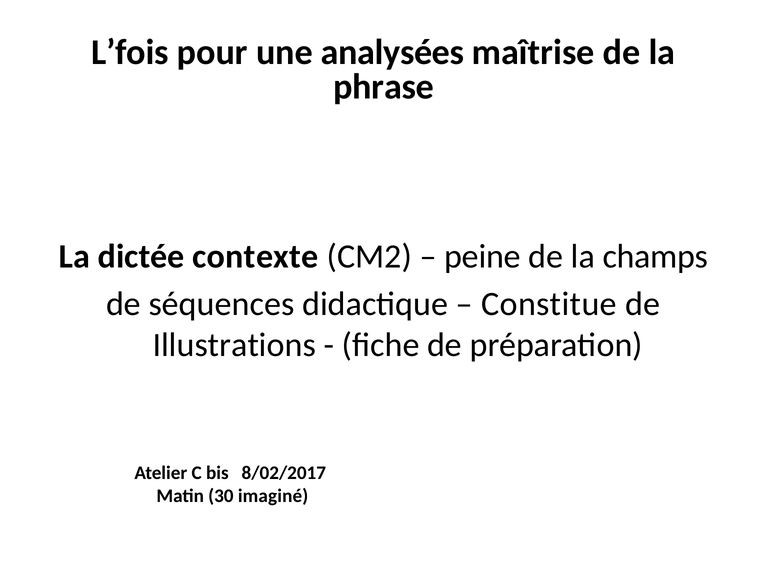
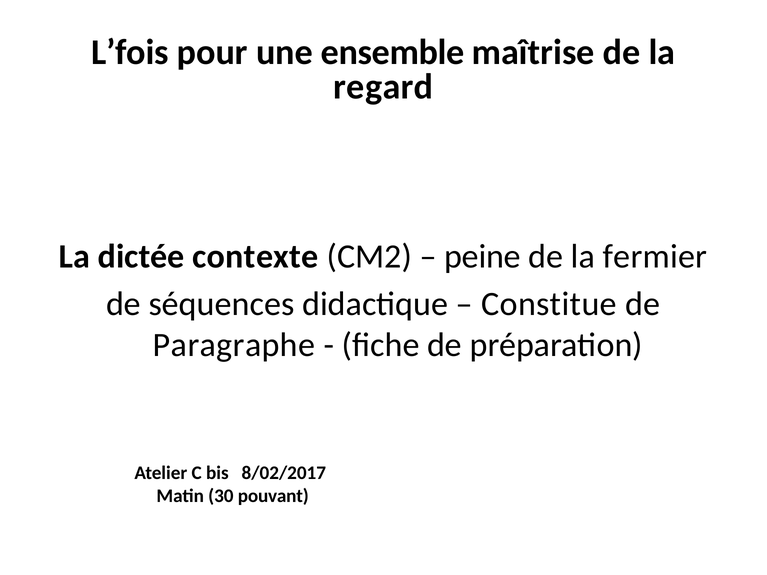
analysées: analysées -> ensemble (393, 52)
phrase: phrase -> regard (383, 87)
champs: champs -> fermier (655, 256)
Illustrations: Illustrations -> Paragraphe (234, 345)
imaginé: imaginé -> pouvant (273, 496)
